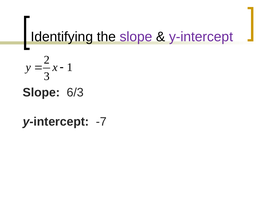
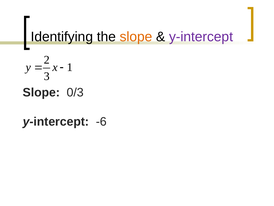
slope colour: purple -> orange (136, 37)
6/3: 6/3 -> 0/3 (75, 92)
-7: -7 -> -6 (101, 121)
